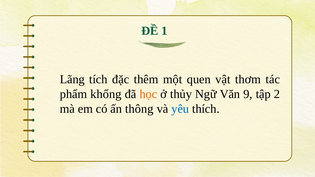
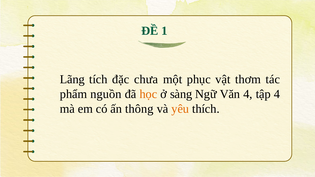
thêm: thêm -> chưa (146, 79)
quen: quen -> phục (199, 79)
khổng: khổng -> nguồn (106, 94)
thủy: thủy -> sàng (181, 94)
Văn 9: 9 -> 4 (248, 94)
tập 2: 2 -> 4 (277, 94)
yêu colour: blue -> orange (180, 109)
